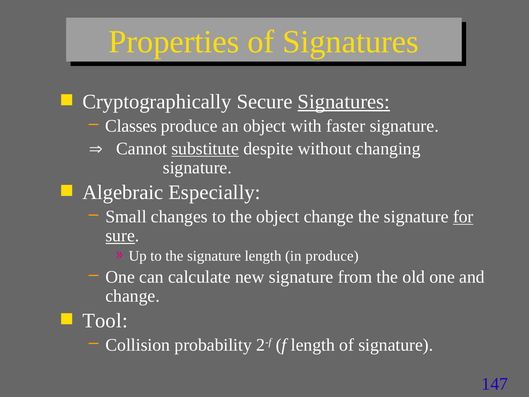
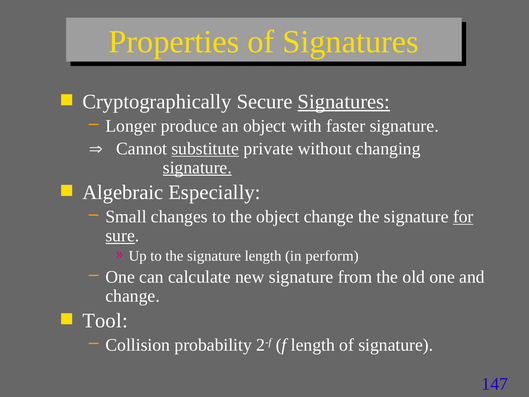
Classes: Classes -> Longer (131, 126)
despite: despite -> private (268, 148)
signature underline: none -> present (197, 167)
in produce: produce -> perform (332, 256)
